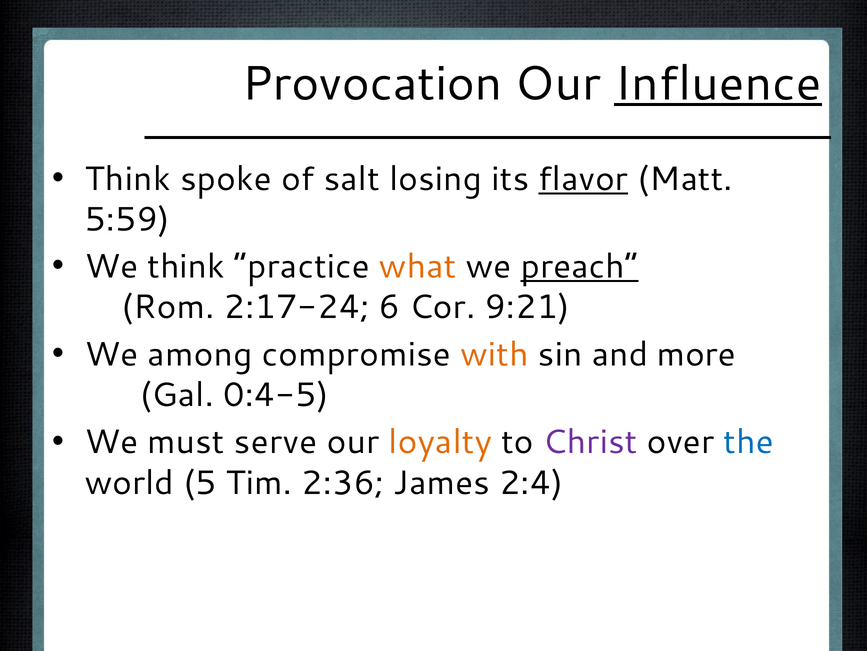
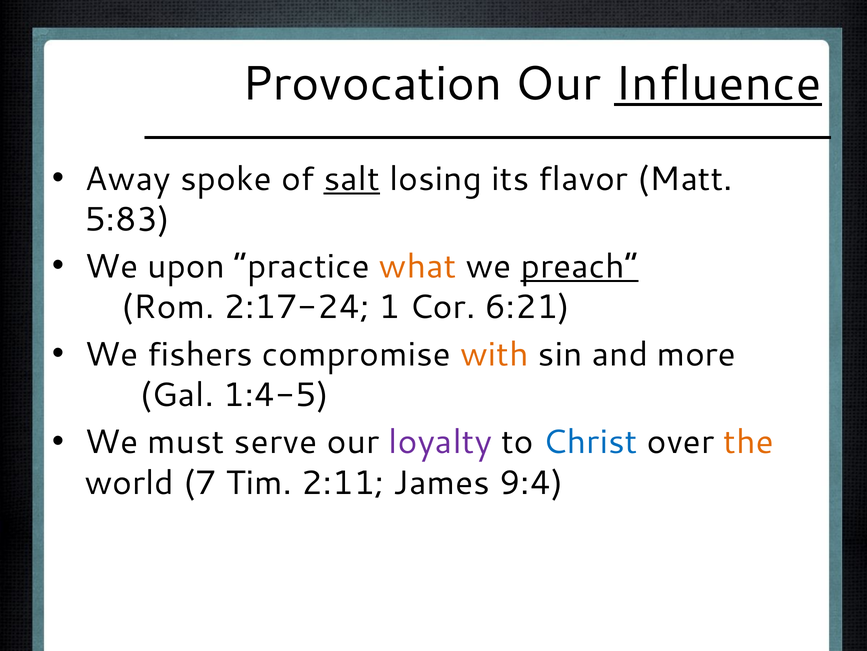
Think: Think -> Away (128, 179)
salt underline: none -> present (352, 179)
flavor underline: present -> none (583, 179)
5:59: 5:59 -> 5:83 (127, 219)
We think: think -> upon (186, 266)
6: 6 -> 1 (389, 307)
9:21: 9:21 -> 6:21 (527, 307)
among: among -> fishers (200, 354)
0:4-5: 0:4-5 -> 1:4-5 (276, 395)
loyalty colour: orange -> purple (440, 442)
Christ colour: purple -> blue (590, 442)
the colour: blue -> orange (749, 442)
5: 5 -> 7 (200, 482)
2:36: 2:36 -> 2:11 (343, 482)
2:4: 2:4 -> 9:4 (531, 482)
